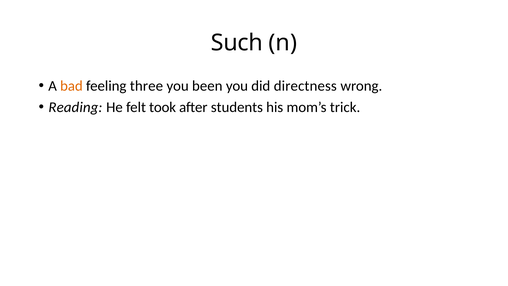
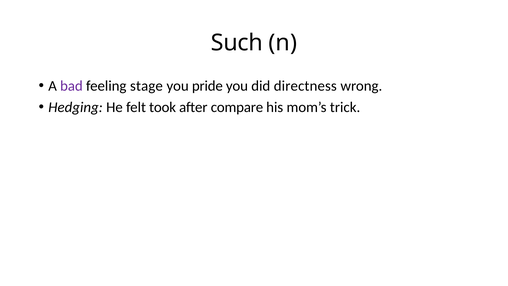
bad colour: orange -> purple (71, 86)
three: three -> stage (146, 86)
been: been -> pride (207, 86)
Reading: Reading -> Hedging (76, 107)
students: students -> compare (237, 107)
